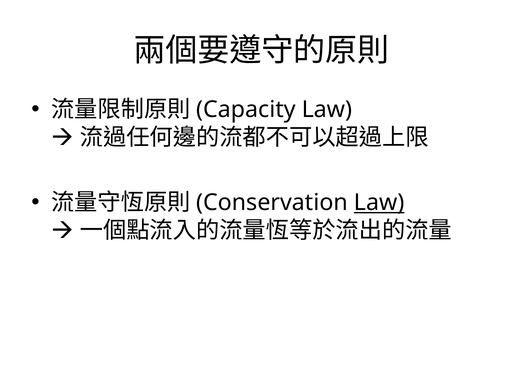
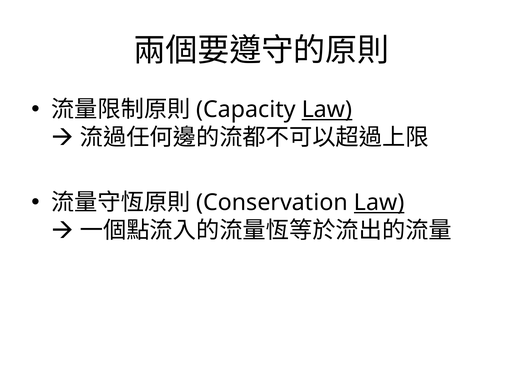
Law underline: none -> present (327, 110)
